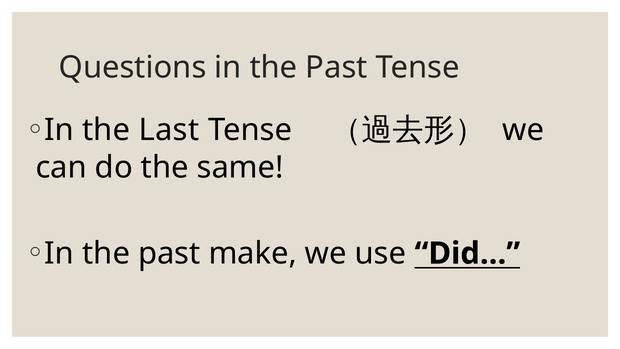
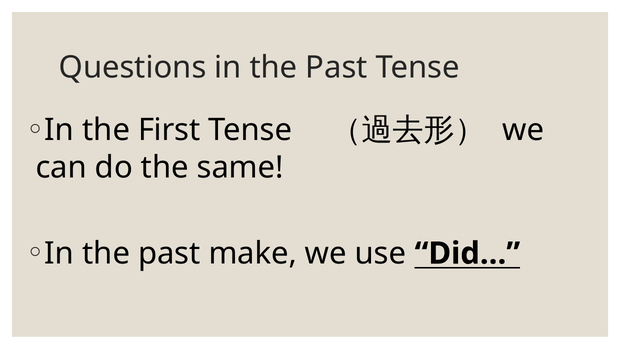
Last: Last -> First (169, 130)
